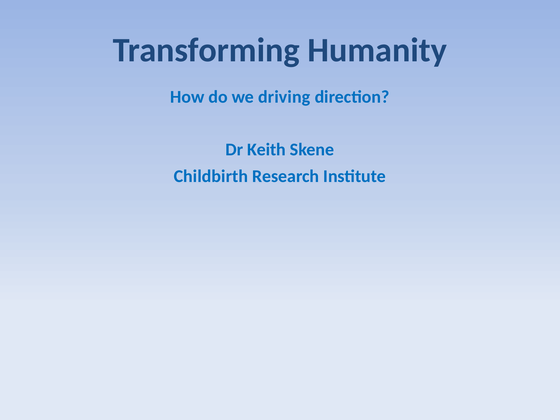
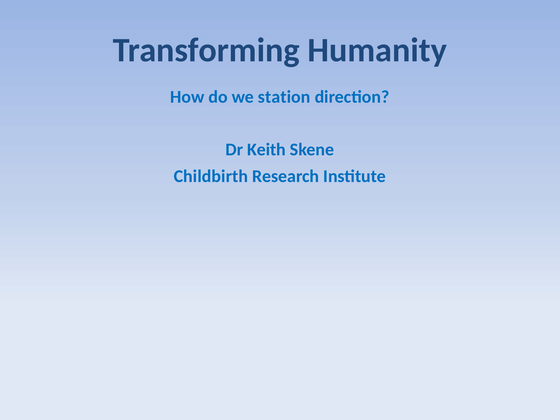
driving: driving -> station (284, 97)
